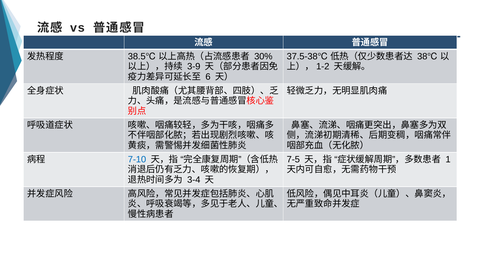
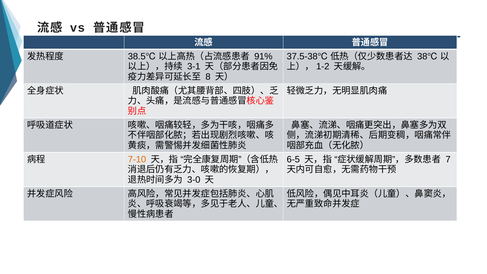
30%: 30% -> 91% (263, 56)
3-9: 3-9 -> 3-1 (194, 67)
6: 6 -> 8 (208, 77)
7-5: 7-5 -> 6-5 (293, 159)
7-10 colour: blue -> orange (137, 159)
1: 1 -> 7 (448, 159)
3-4: 3-4 -> 3-0 (194, 180)
